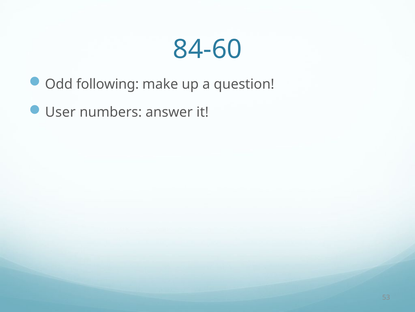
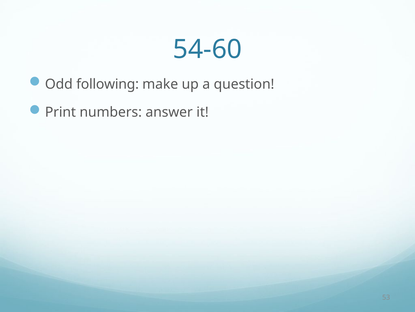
84-60: 84-60 -> 54-60 (207, 49)
User: User -> Print (60, 112)
